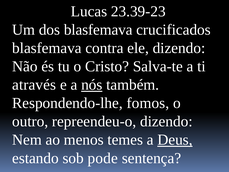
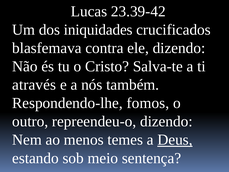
23.39-23: 23.39-23 -> 23.39-42 (138, 11)
dos blasfemava: blasfemava -> iniquidades (98, 30)
nós underline: present -> none (92, 85)
pode: pode -> meio (103, 158)
